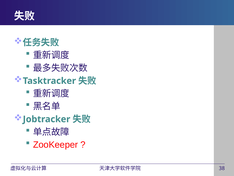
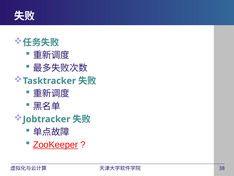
ZooKeeper underline: none -> present (56, 144)
